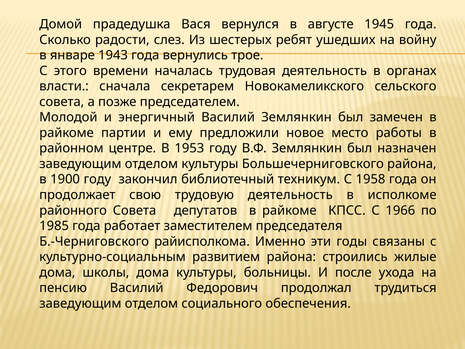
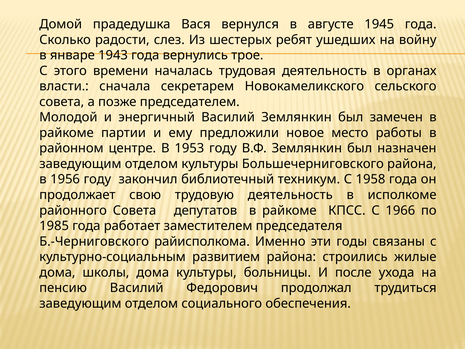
1900: 1900 -> 1956 (65, 179)
